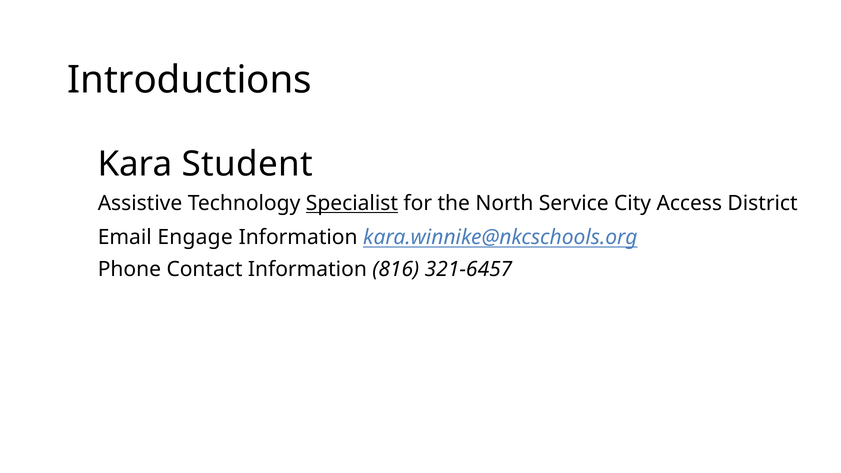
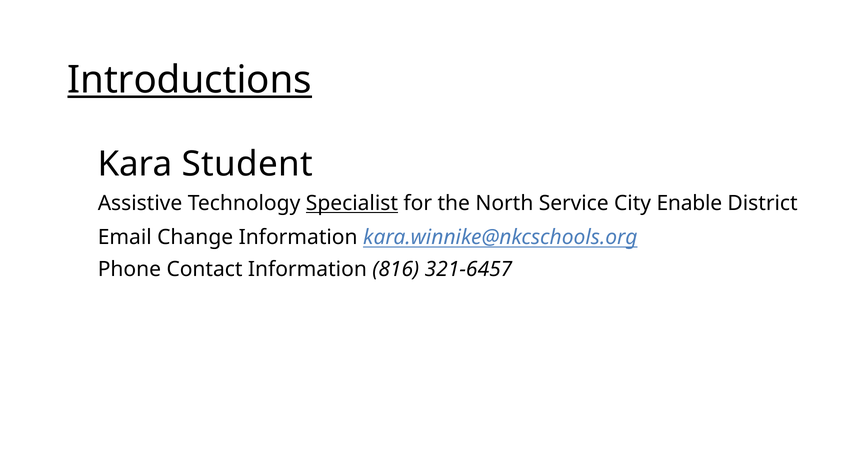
Introductions underline: none -> present (190, 80)
Access: Access -> Enable (689, 203)
Engage: Engage -> Change (195, 237)
